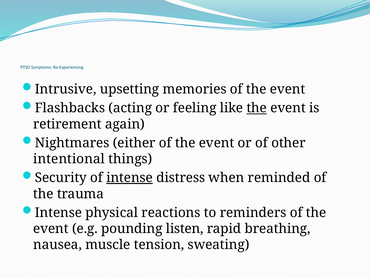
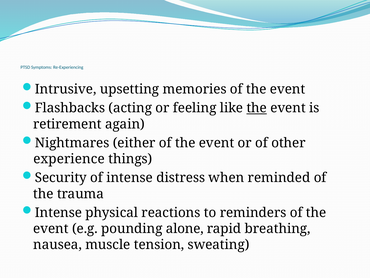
intentional: intentional -> experience (69, 159)
intense underline: present -> none (130, 177)
listen: listen -> alone (185, 228)
